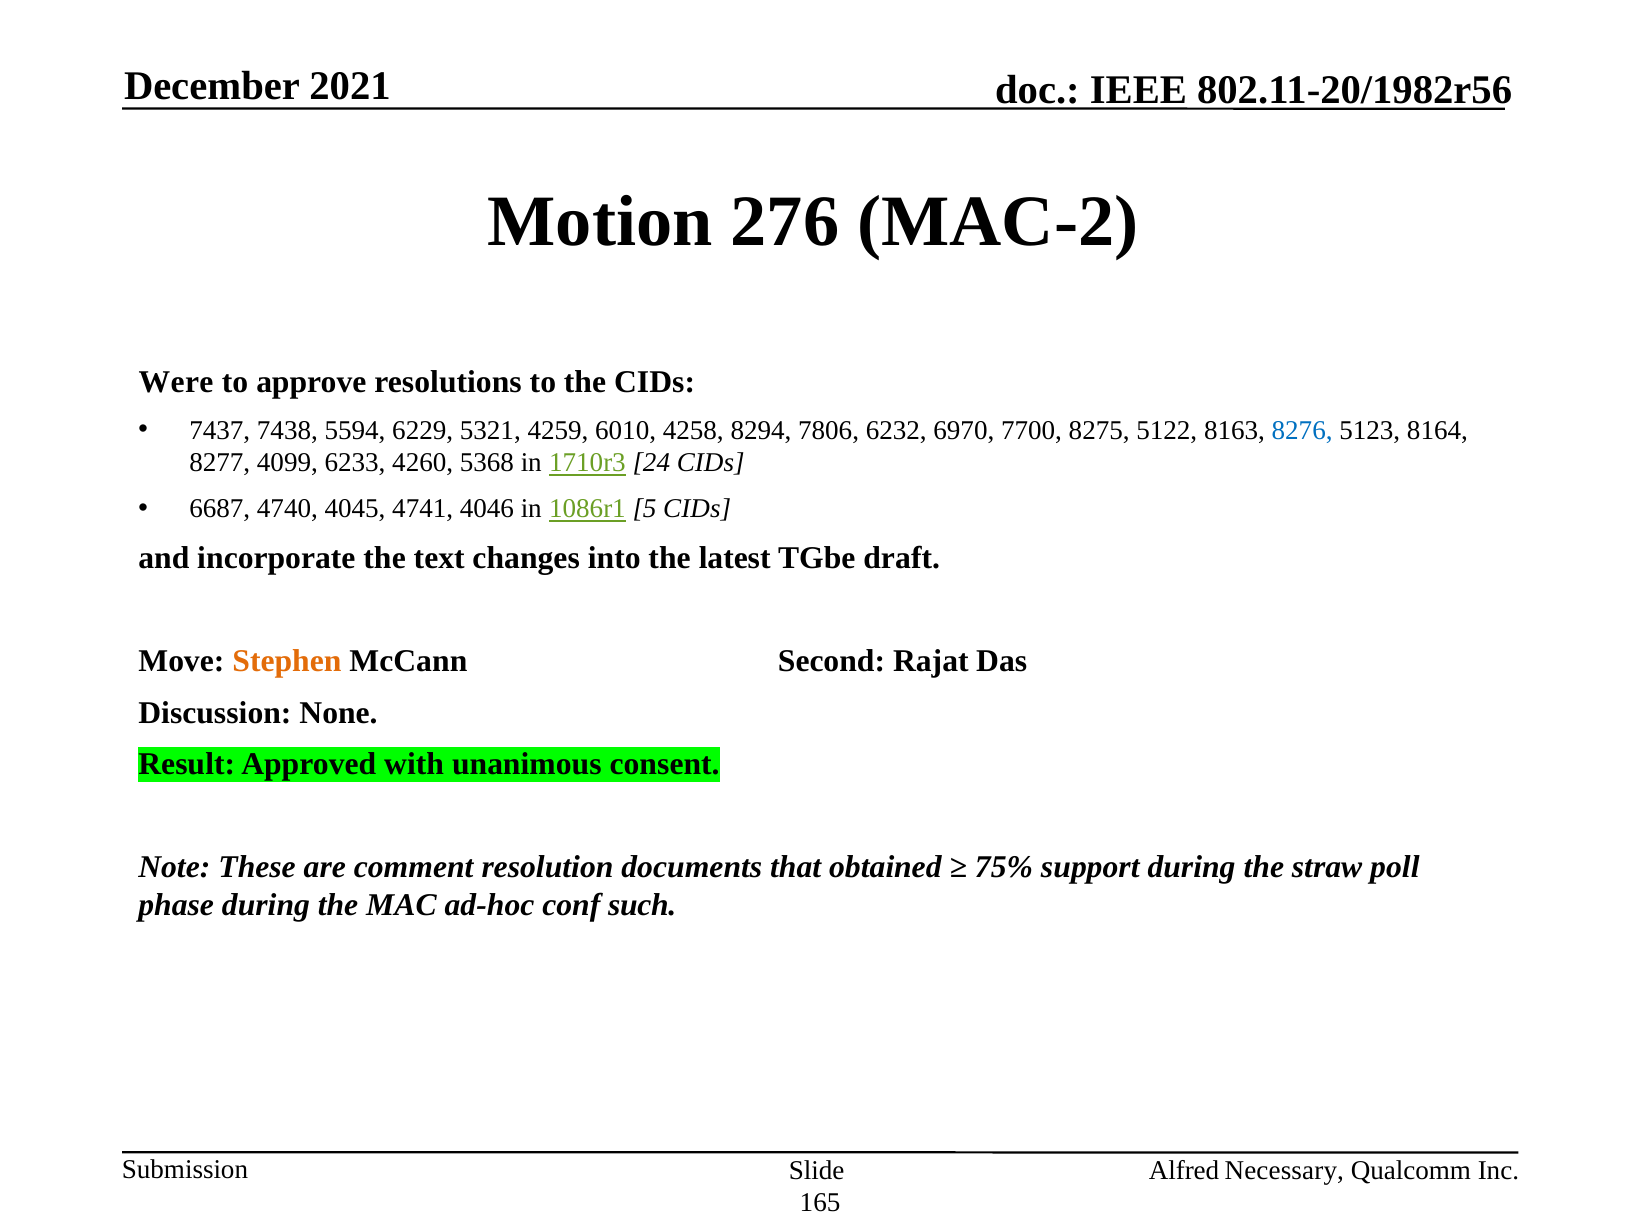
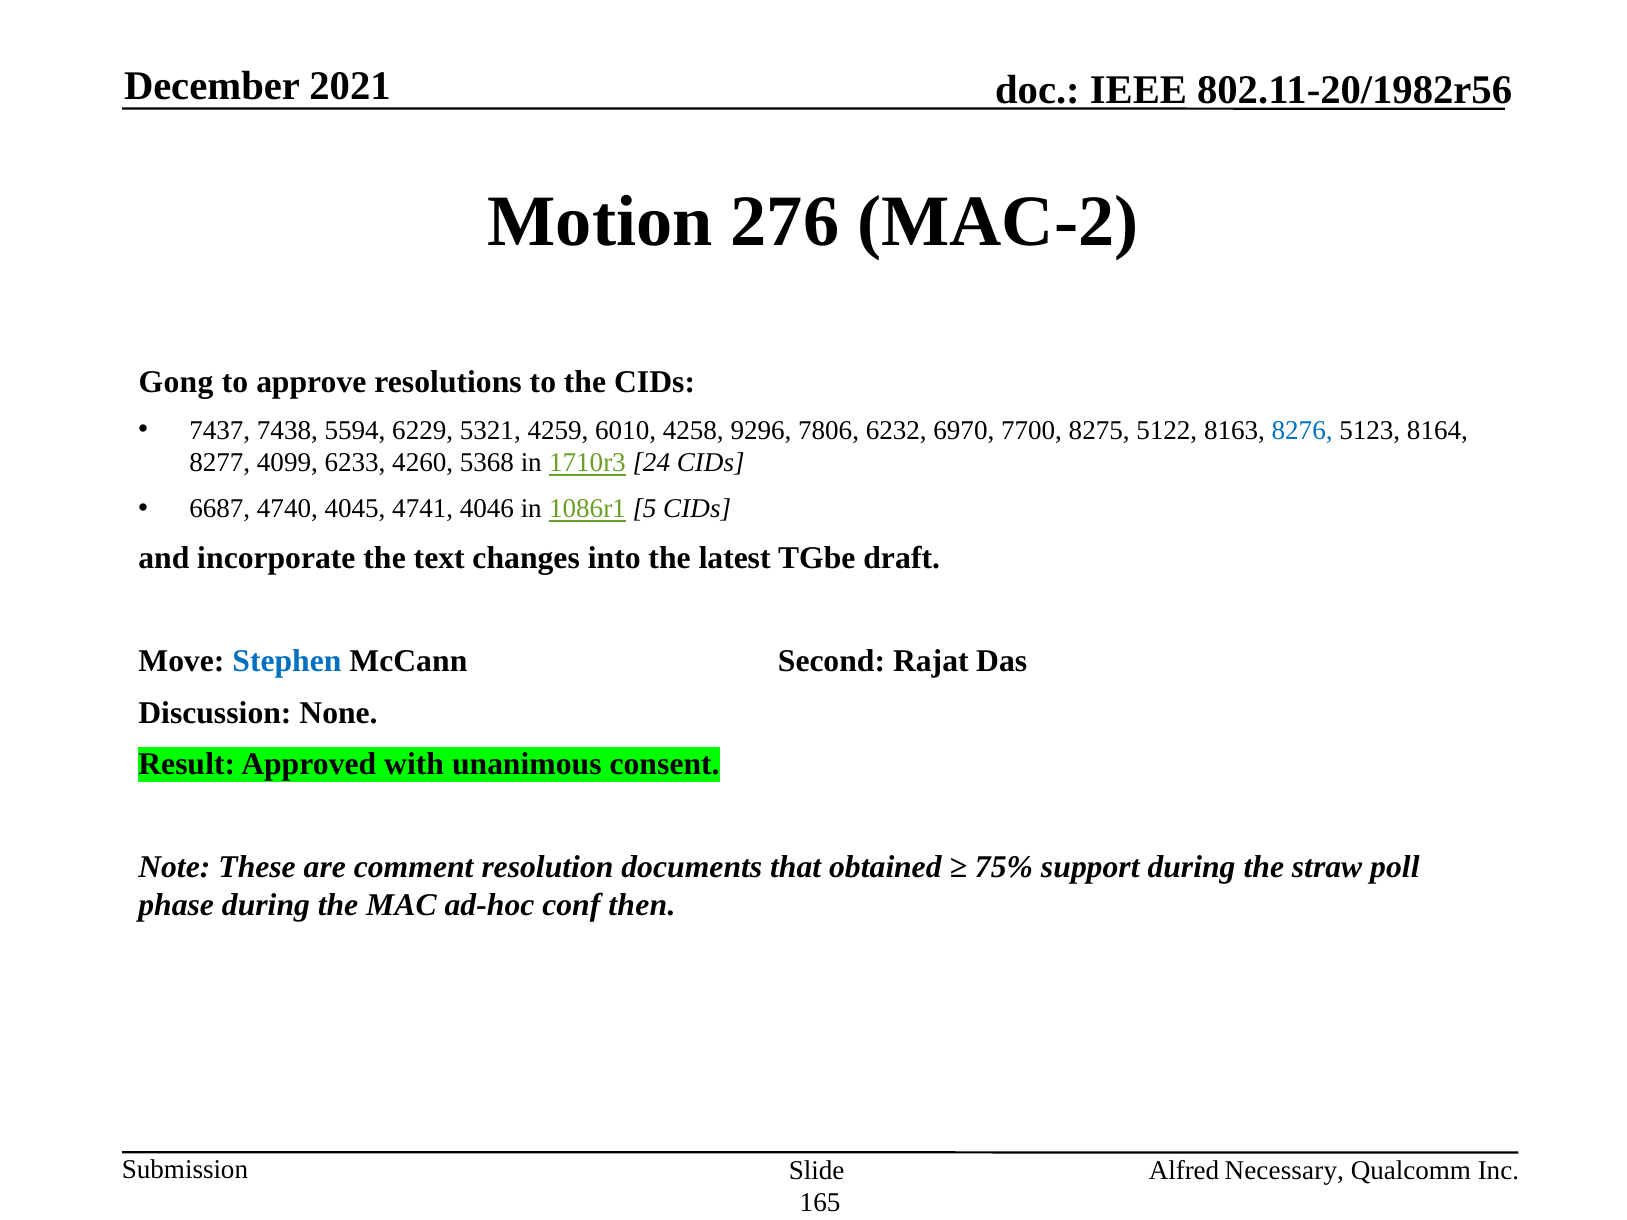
Were: Were -> Gong (176, 382)
8294: 8294 -> 9296 (761, 430)
Stephen colour: orange -> blue (287, 661)
such: such -> then (642, 906)
